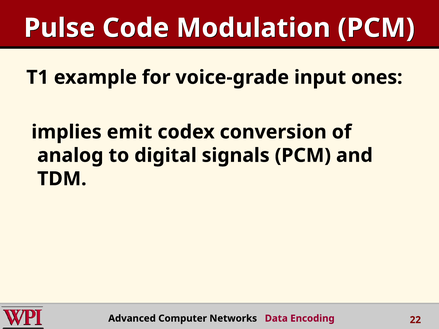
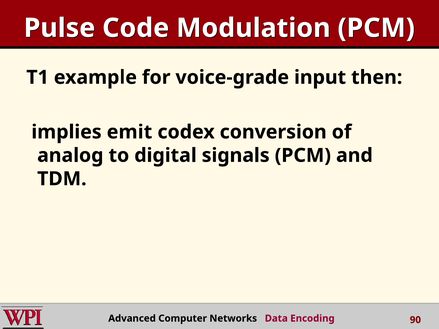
ones: ones -> then (377, 77)
22: 22 -> 90 (415, 320)
